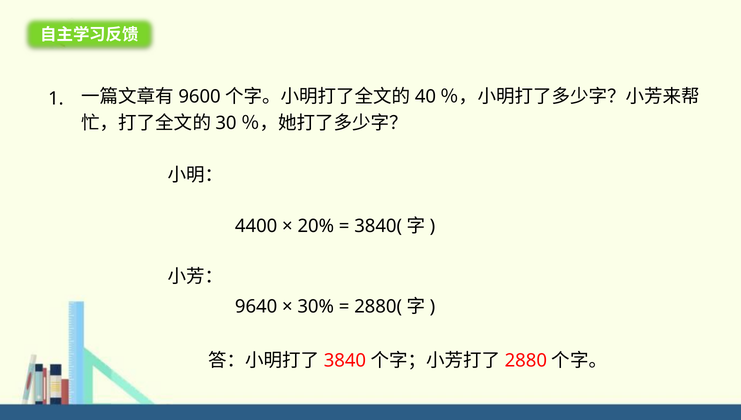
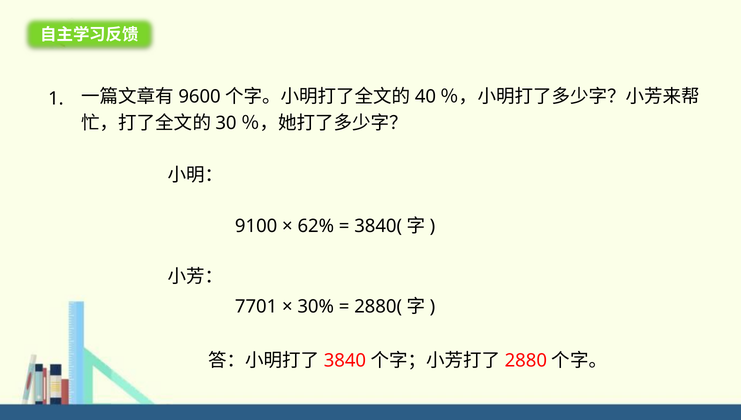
4400: 4400 -> 9100 (256, 226)
20%: 20% -> 62% (316, 226)
9640: 9640 -> 7701 (256, 307)
